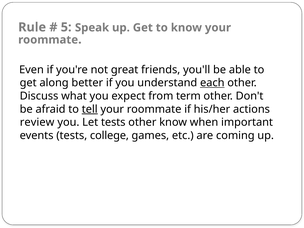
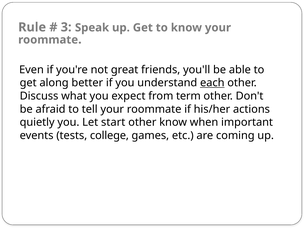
5: 5 -> 3 (66, 27)
tell underline: present -> none (90, 109)
review: review -> quietly (37, 122)
Let tests: tests -> start (113, 122)
